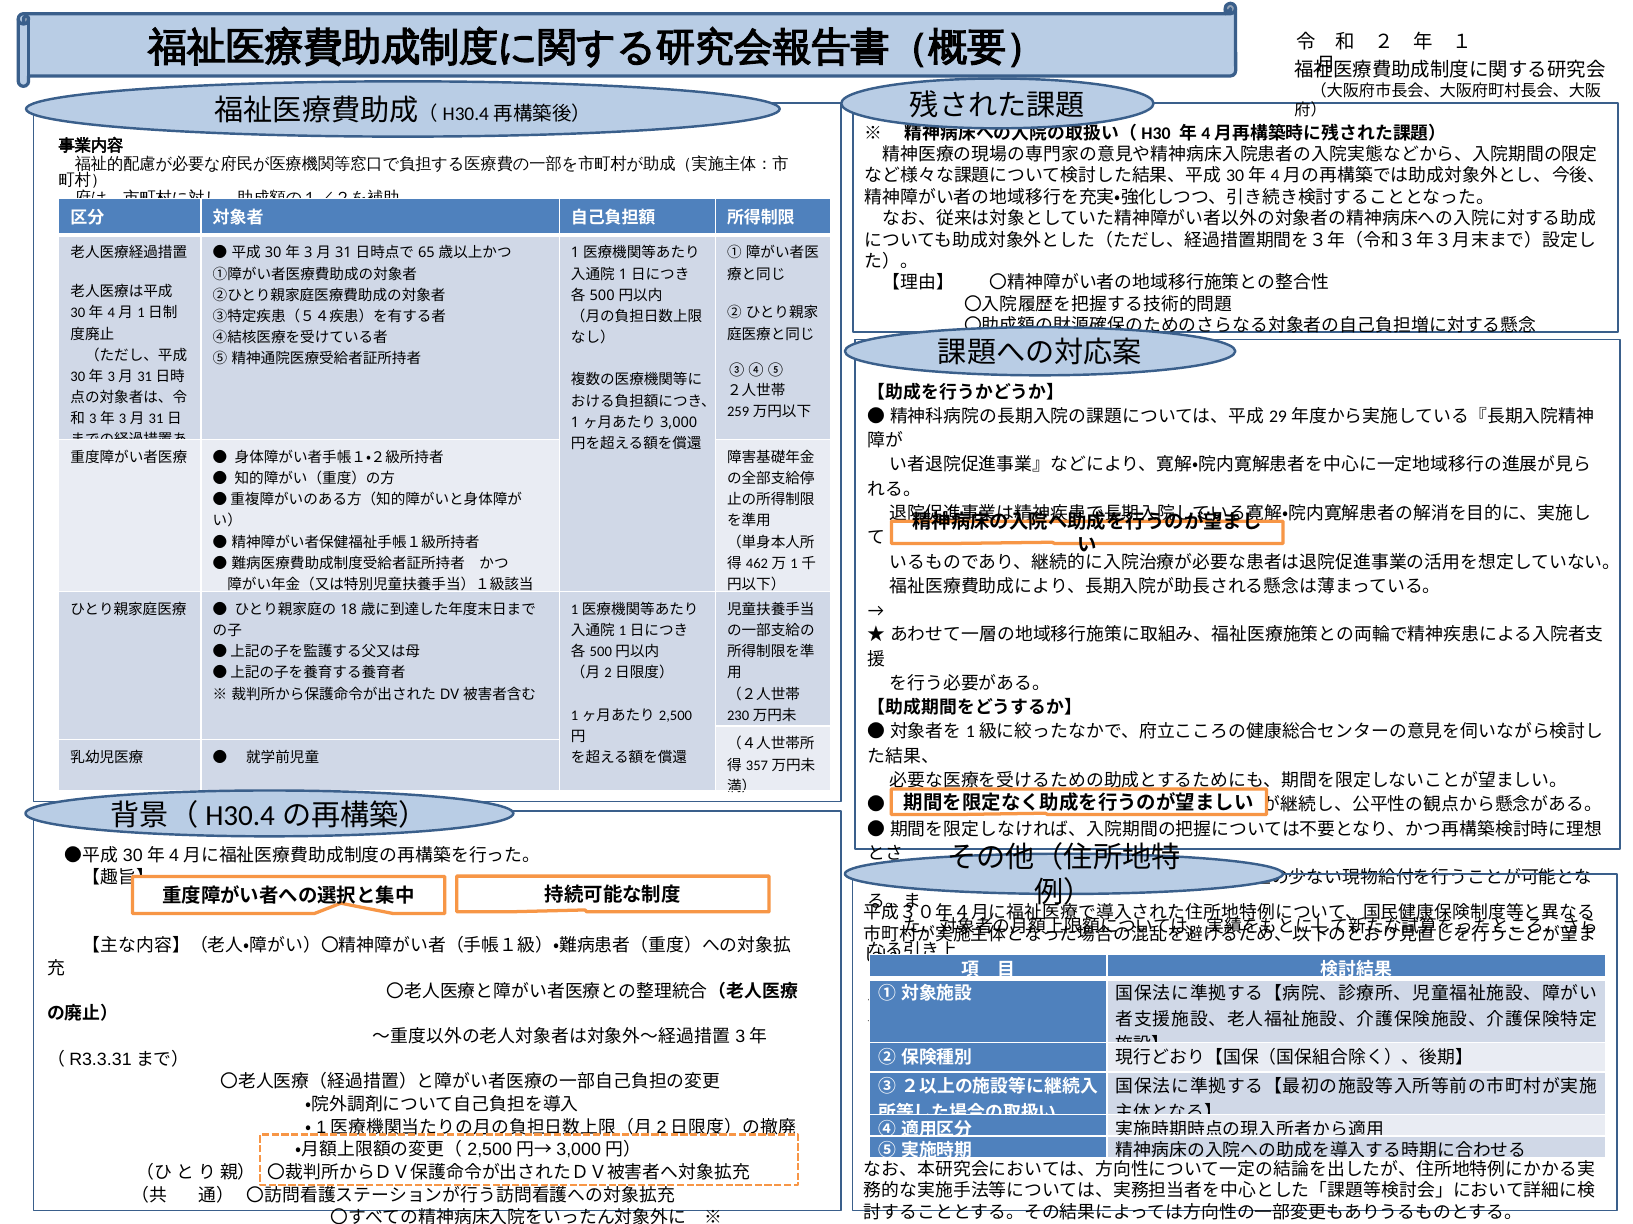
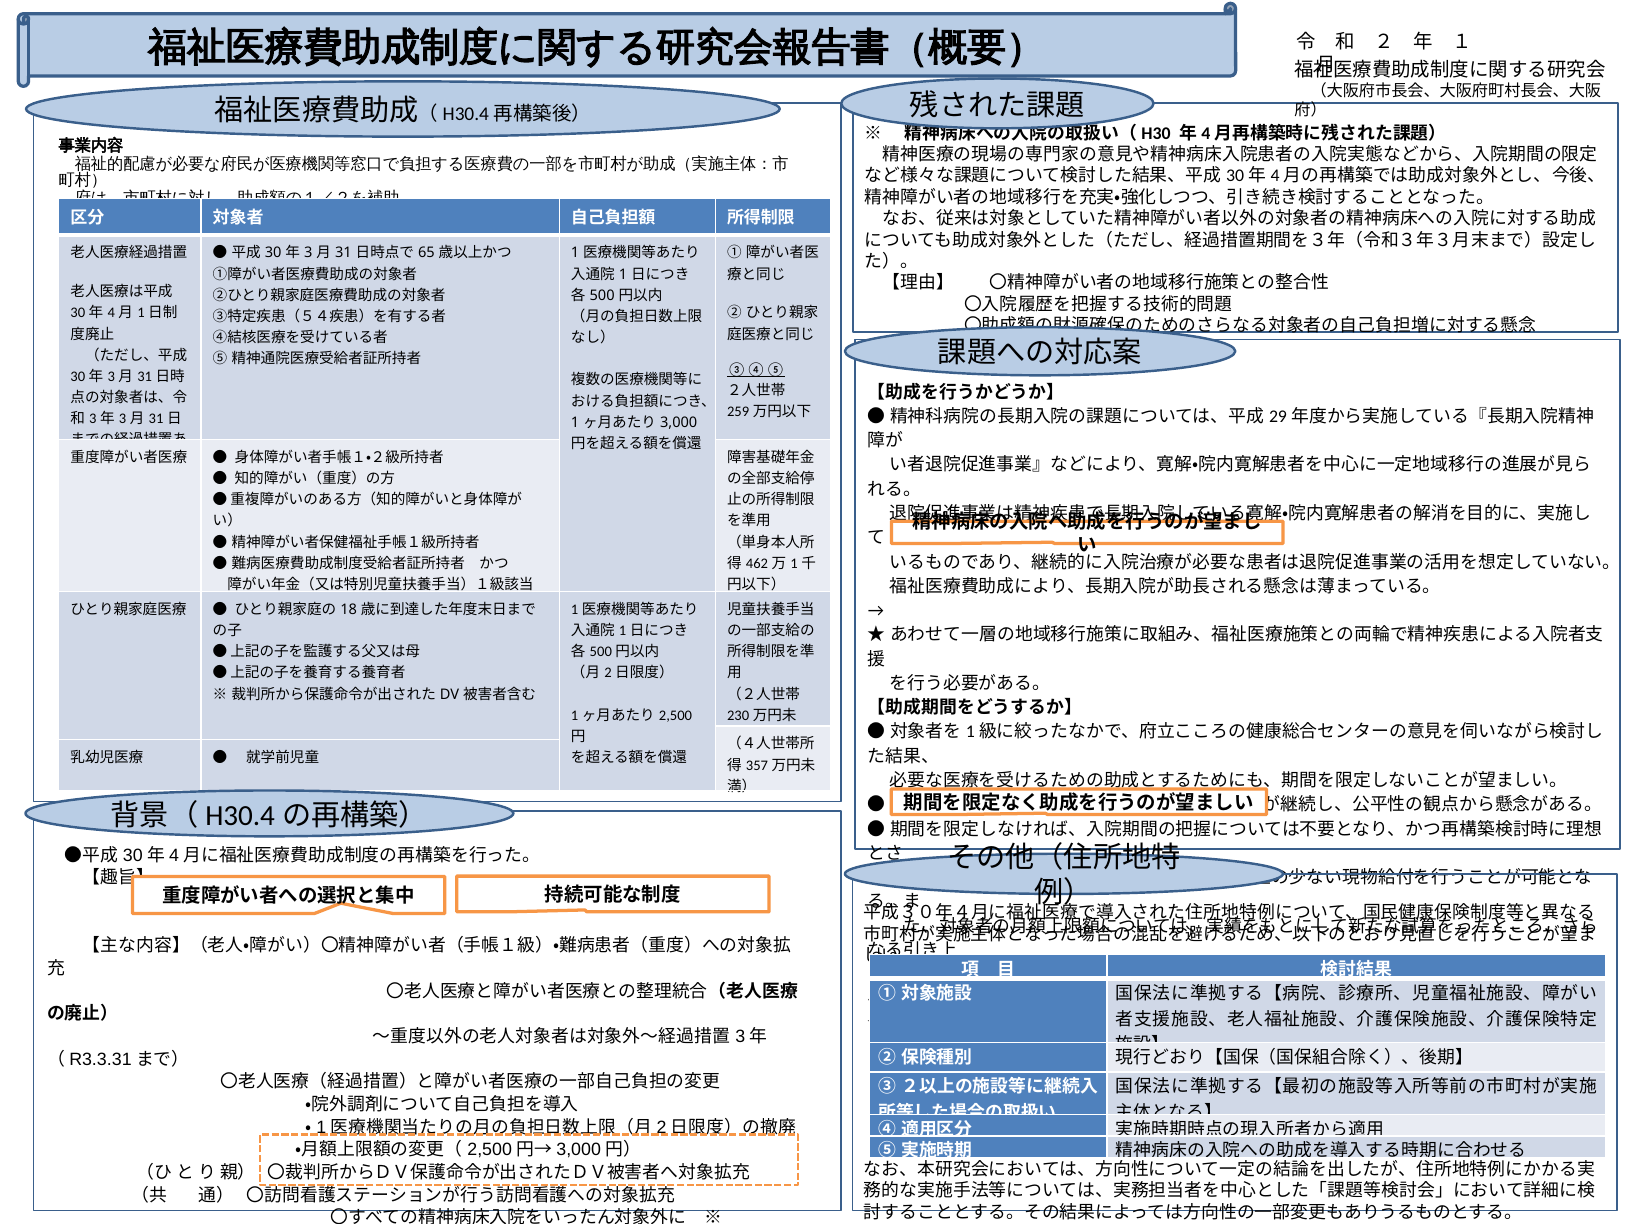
③④⑤ underline: none -> present (756, 370)
